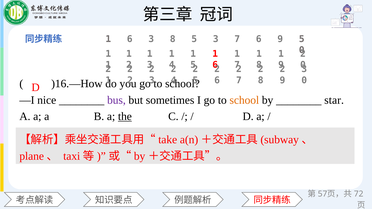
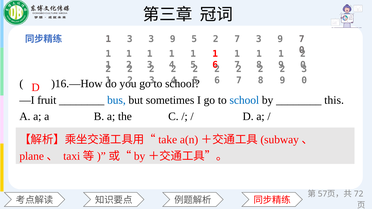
6: 6 -> 3 (130, 39)
8: 8 -> 9 (173, 39)
3: 3 -> 2 (216, 39)
7 6: 6 -> 3 (259, 39)
9 5: 5 -> 7 (302, 39)
nice: nice -> fruit (47, 100)
bus colour: purple -> blue (116, 100)
school colour: orange -> blue (244, 100)
star: star -> this (334, 100)
the underline: present -> none (125, 117)
